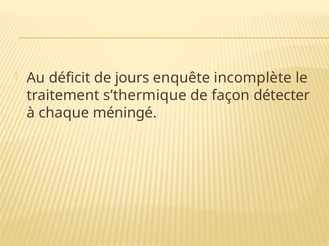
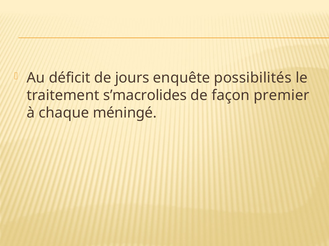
incomplète: incomplète -> possibilités (253, 78)
s’thermique: s’thermique -> s’macrolides (145, 96)
détecter: détecter -> premier (282, 96)
